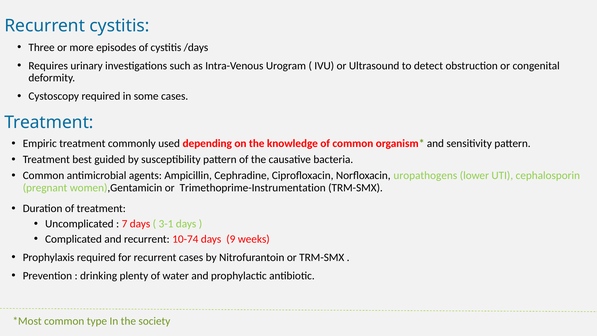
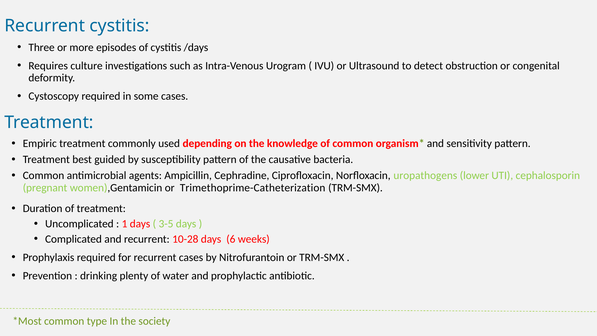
urinary: urinary -> culture (87, 66)
Trimethoprime-Instrumentation: Trimethoprime-Instrumentation -> Trimethoprime-Catheterization (253, 188)
7: 7 -> 1 (125, 224)
3-1: 3-1 -> 3-5 (166, 224)
10-74: 10-74 -> 10-28 (185, 239)
9: 9 -> 6 (231, 239)
